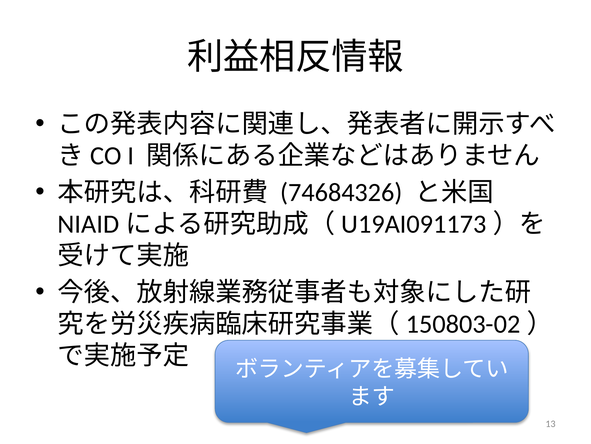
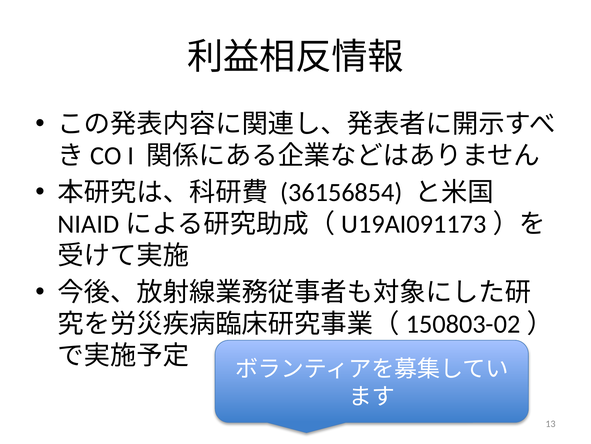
74684326: 74684326 -> 36156854 (341, 192)
